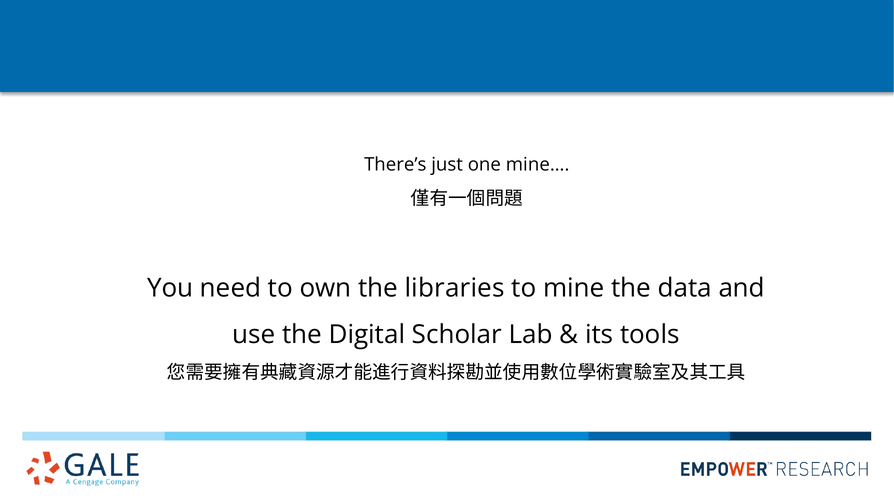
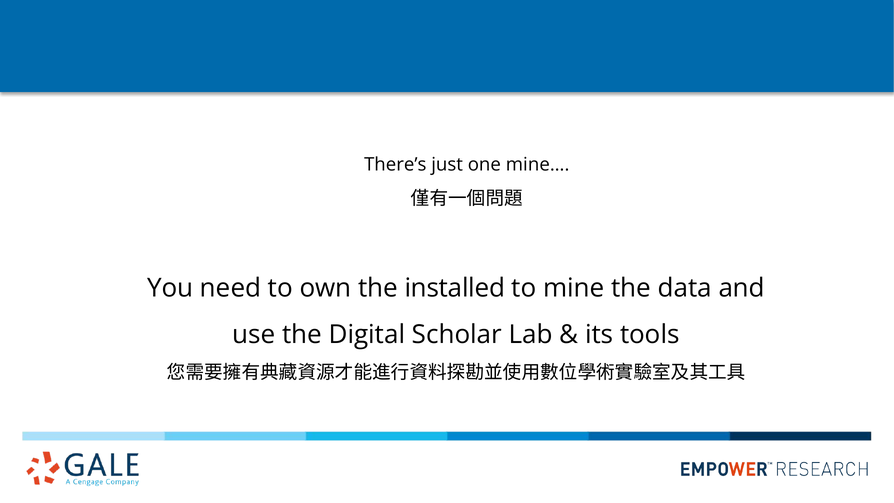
libraries: libraries -> installed (455, 288)
